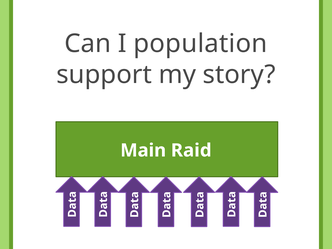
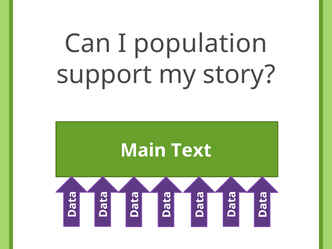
Raid: Raid -> Text (191, 150)
